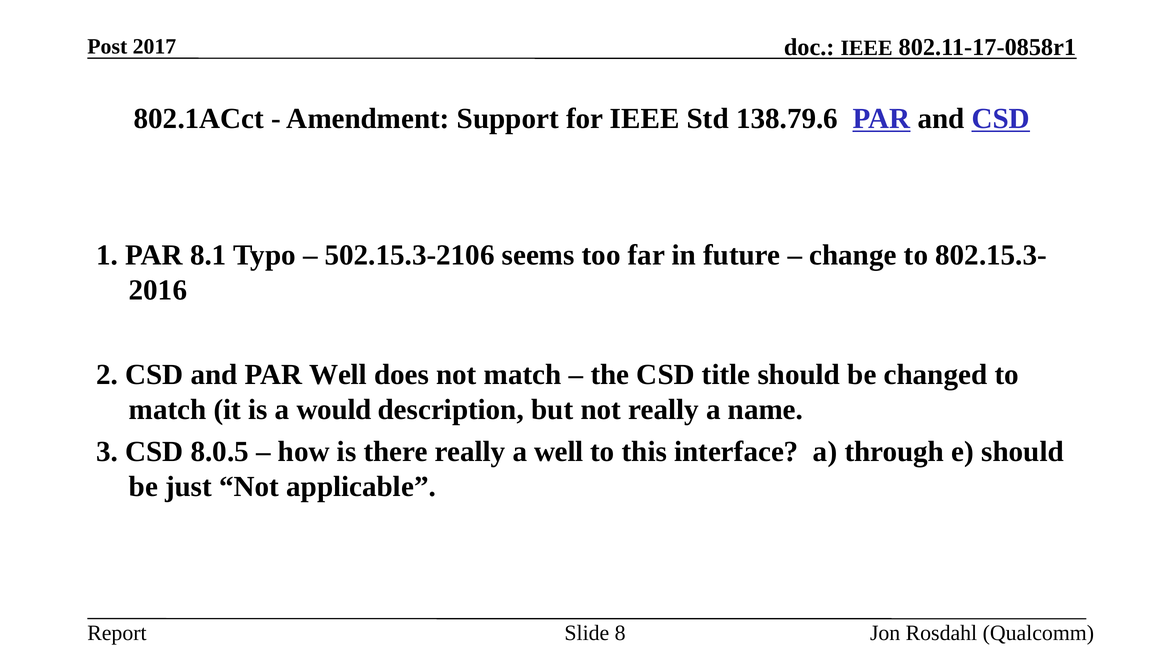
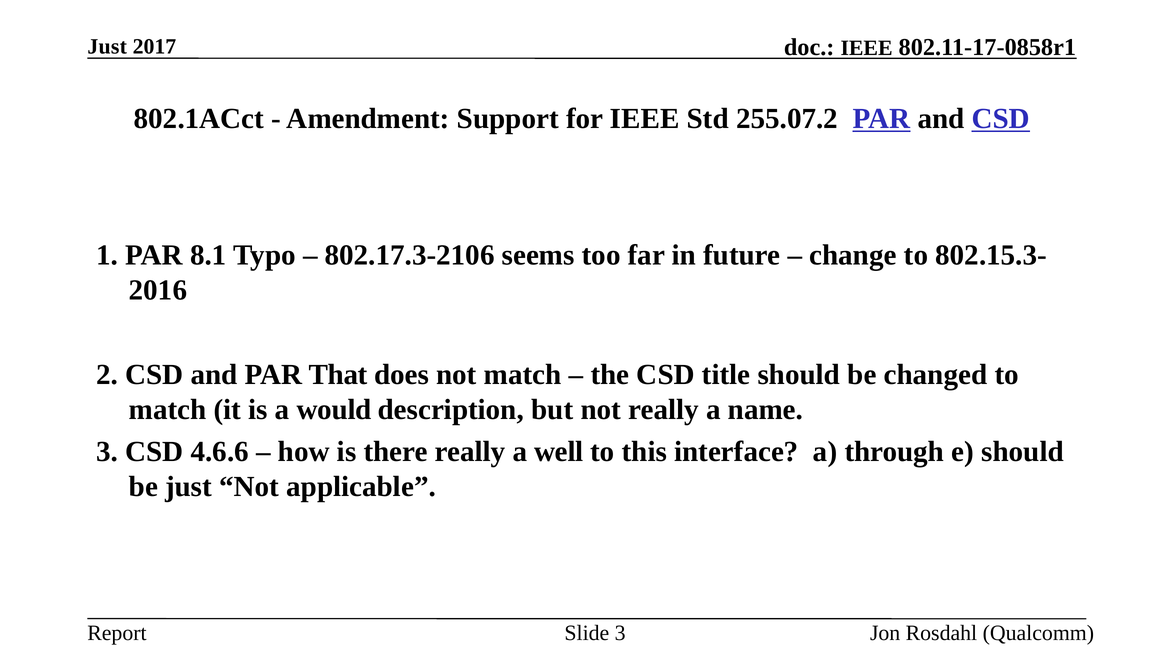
Post: Post -> Just (107, 46)
138.79.6: 138.79.6 -> 255.07.2 (787, 118)
502.15.3-2106: 502.15.3-2106 -> 802.17.3-2106 (410, 255)
PAR Well: Well -> That (338, 375)
8.0.5: 8.0.5 -> 4.6.6 (220, 452)
Slide 8: 8 -> 3 (620, 633)
